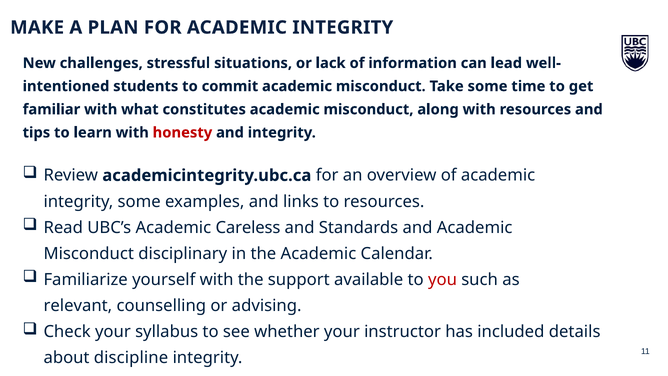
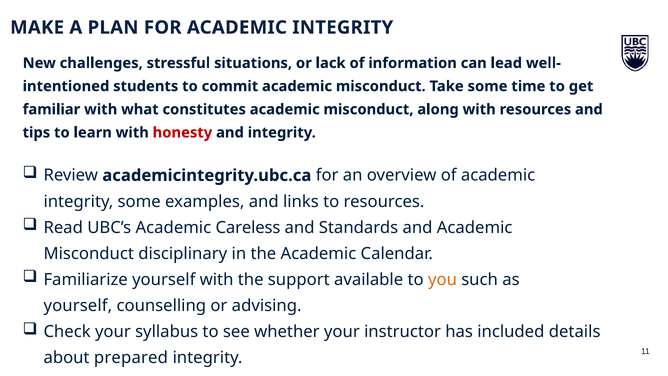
you colour: red -> orange (443, 279)
relevant: relevant -> yourself (78, 306)
discipline: discipline -> prepared (131, 358)
